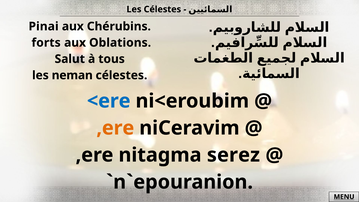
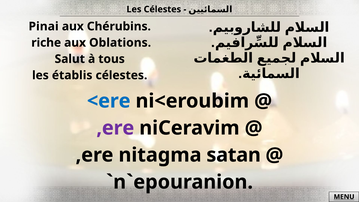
forts: forts -> riche (46, 43)
neman: neman -> établis (72, 75)
,ere colour: orange -> purple (115, 128)
serez: serez -> satan (234, 155)
